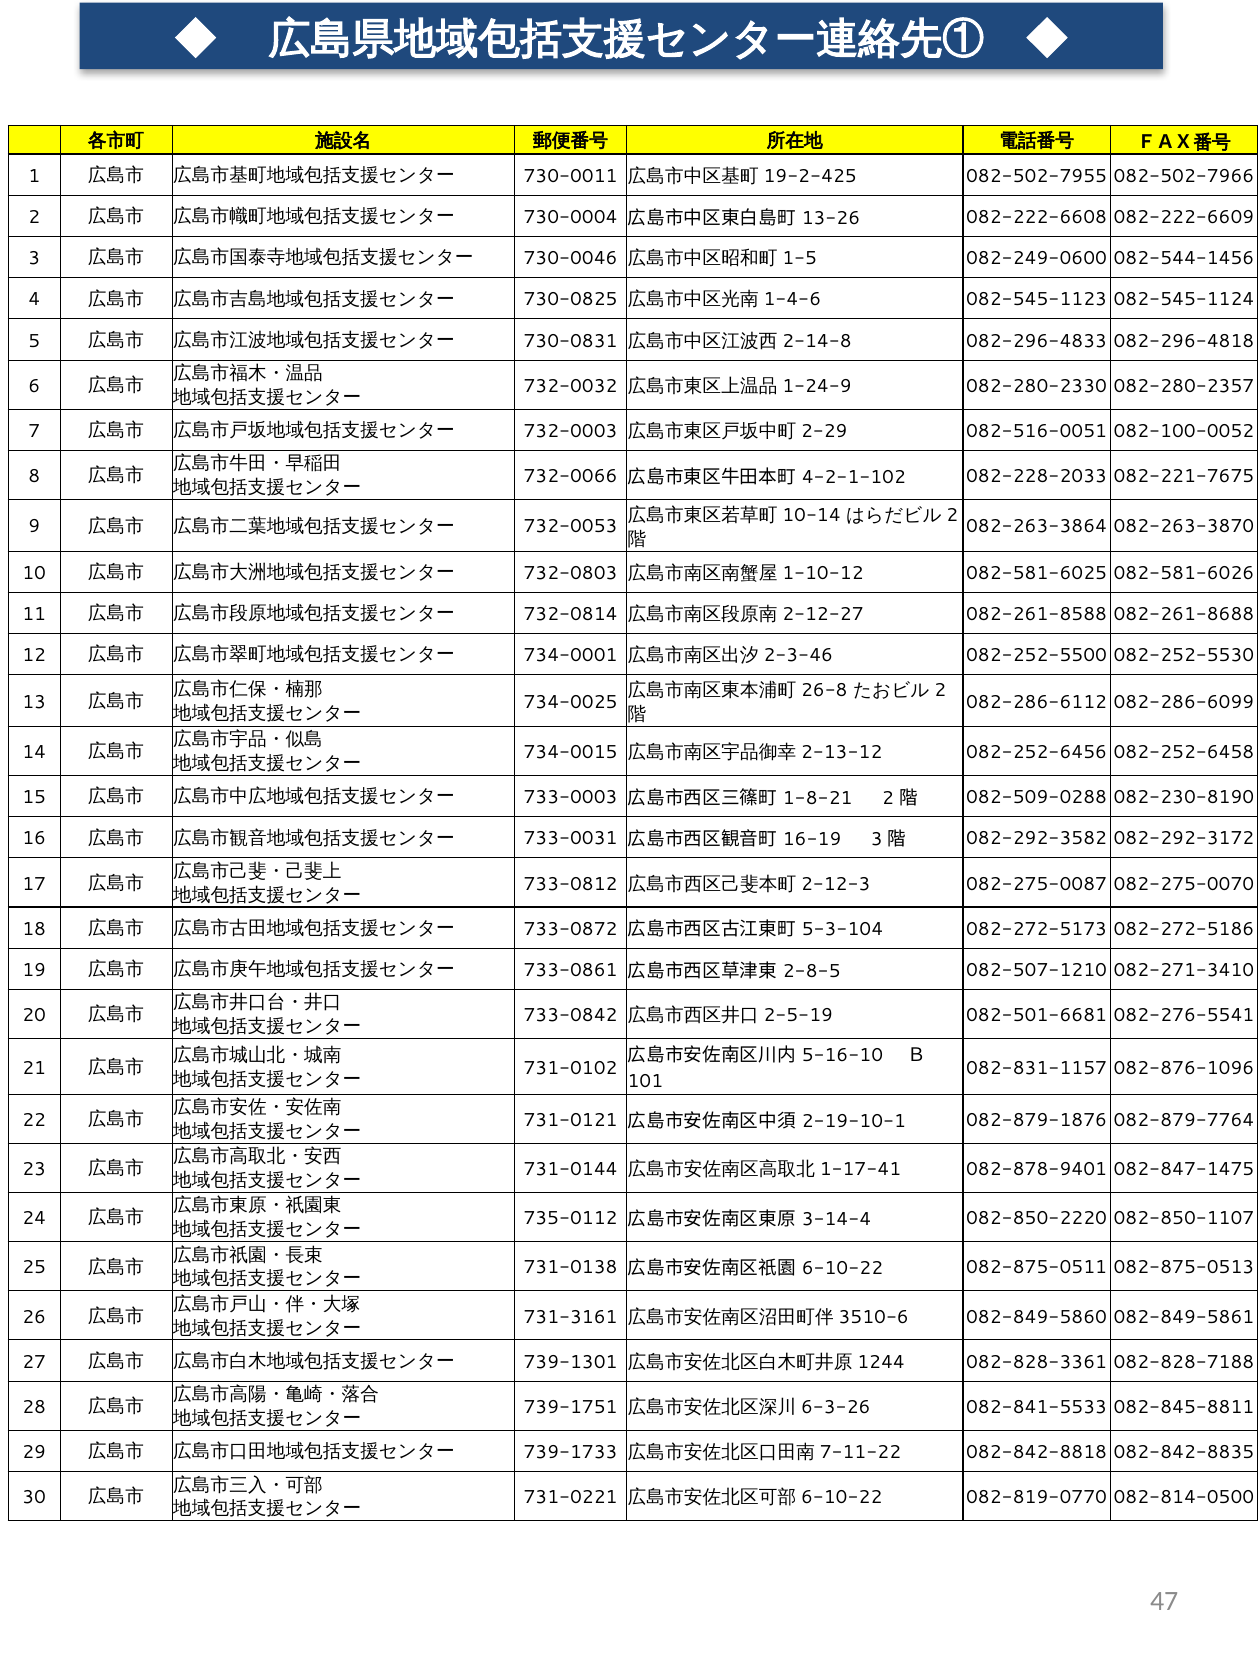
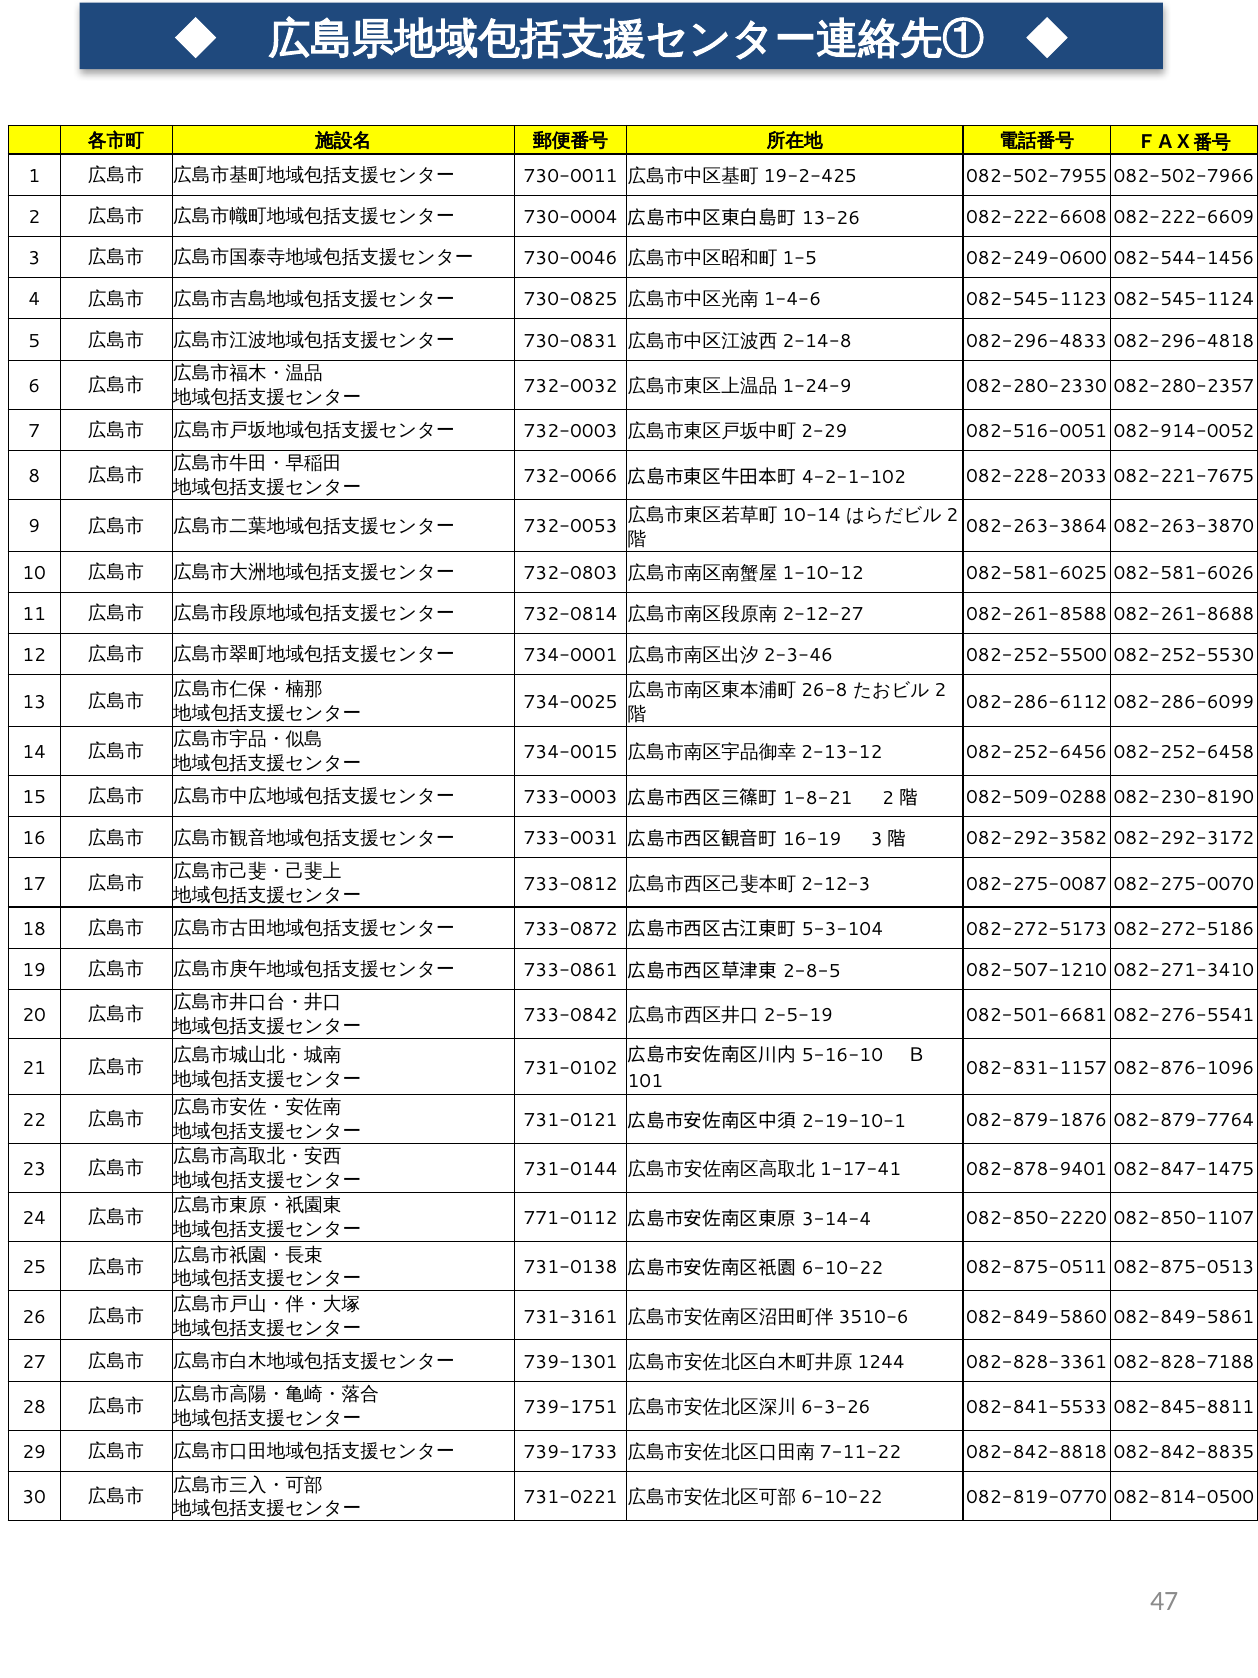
082-100-0052: 082-100-0052 -> 082-914-0052 (1184, 431)
735-0112: 735-0112 -> 771-0112 (570, 1218)
